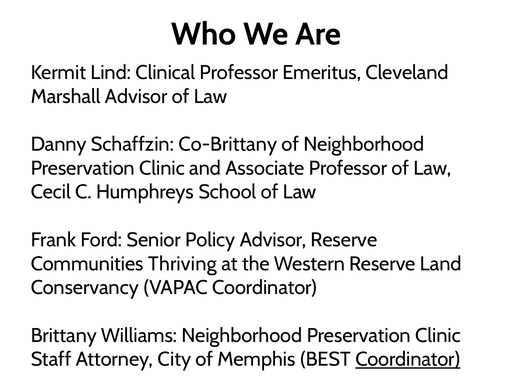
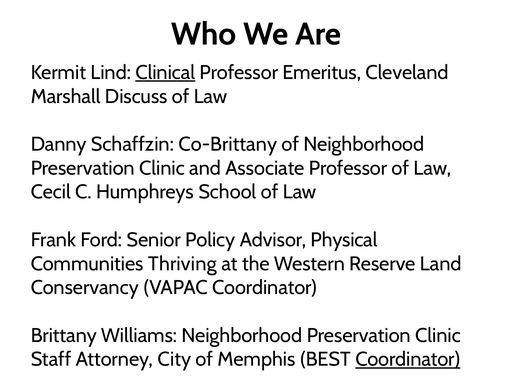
Clinical underline: none -> present (165, 73)
Marshall Advisor: Advisor -> Discuss (136, 96)
Advisor Reserve: Reserve -> Physical (344, 240)
